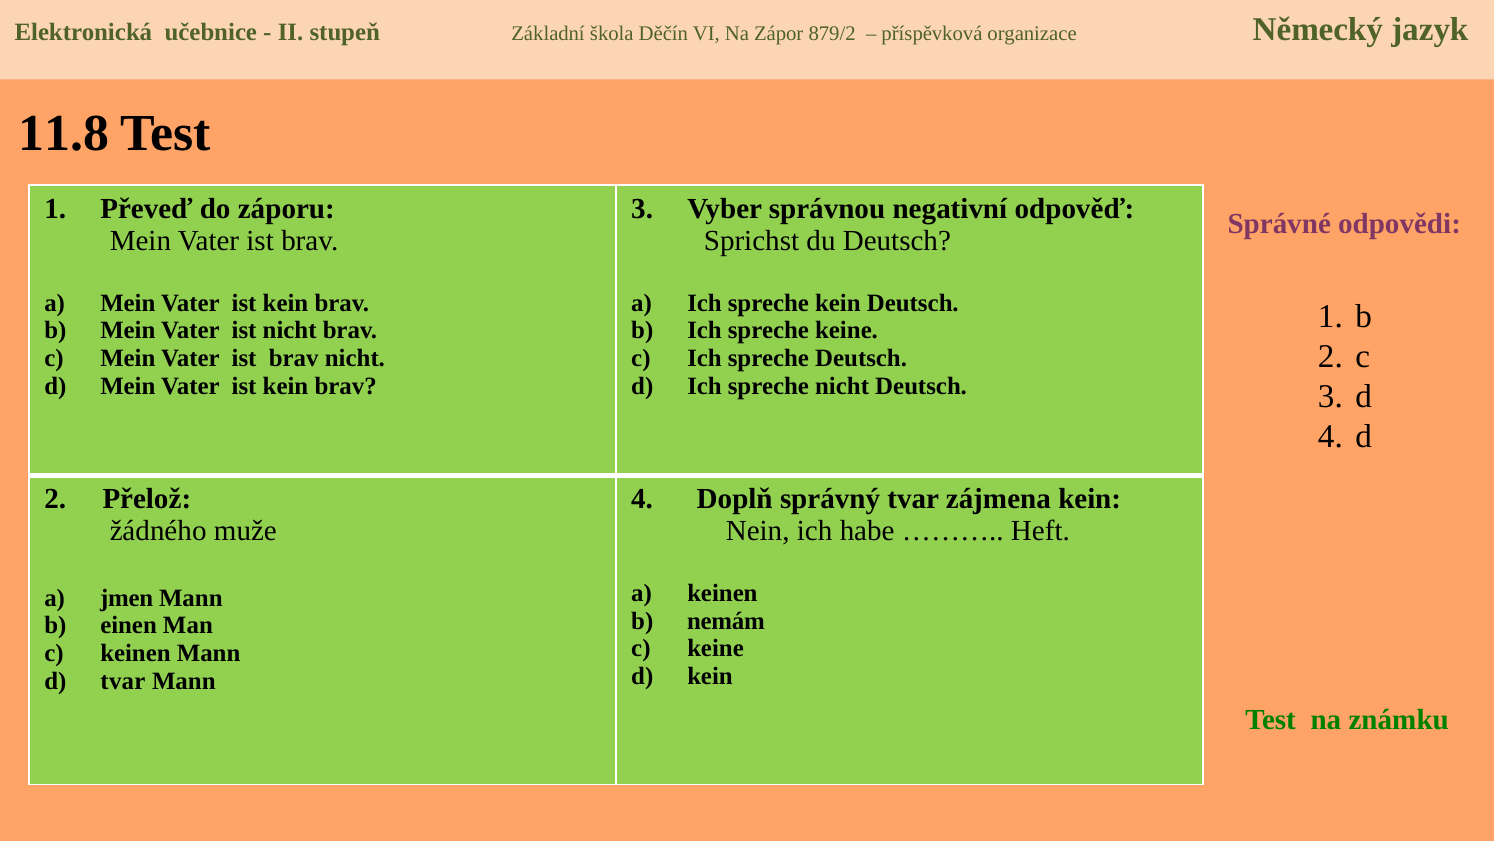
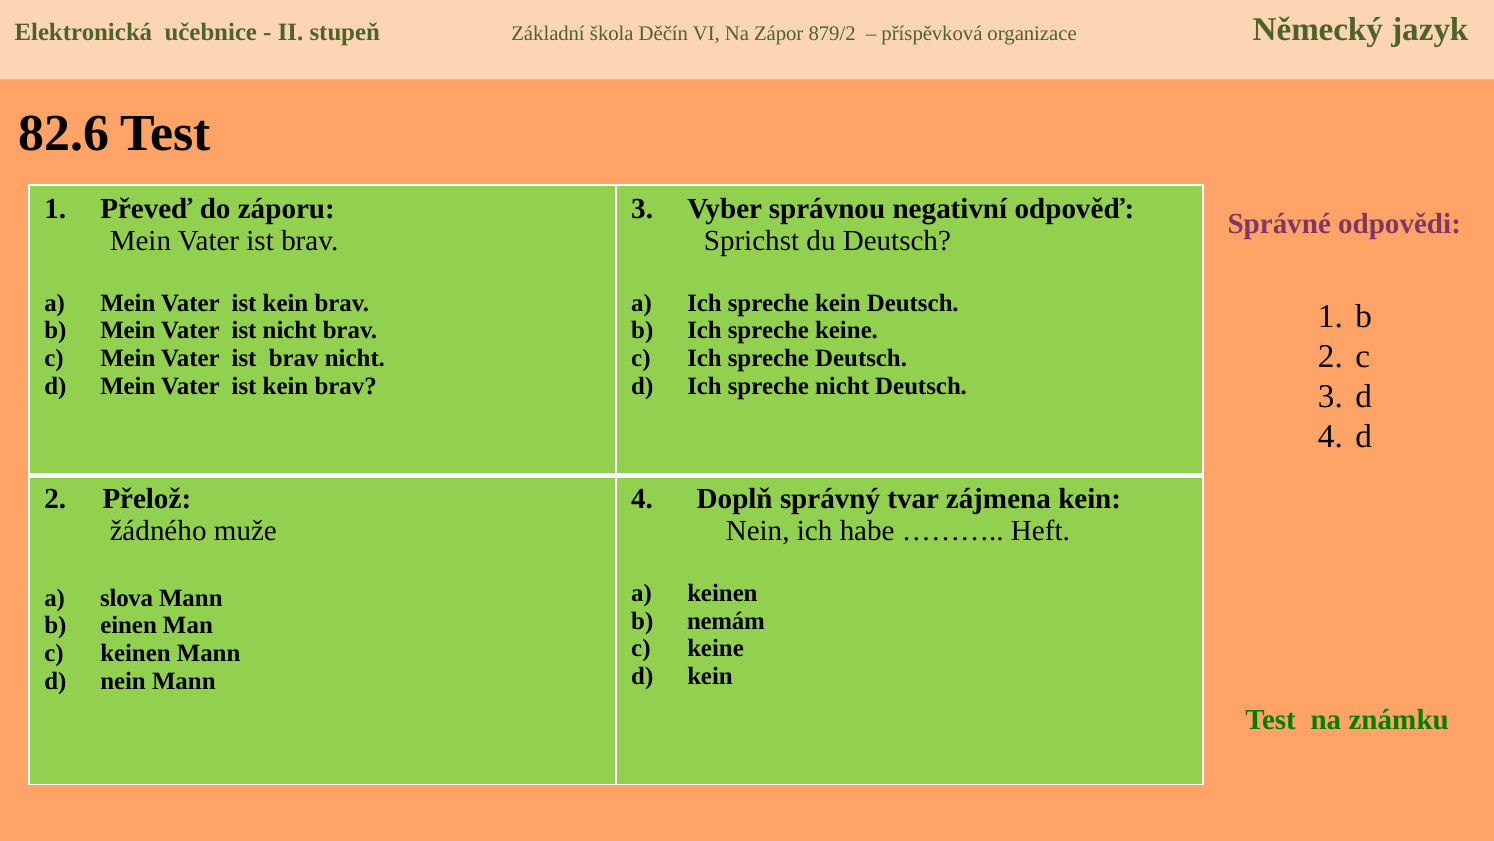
11.8: 11.8 -> 82.6 (64, 134)
jmen: jmen -> slova (127, 598)
d tvar: tvar -> nein (123, 681)
